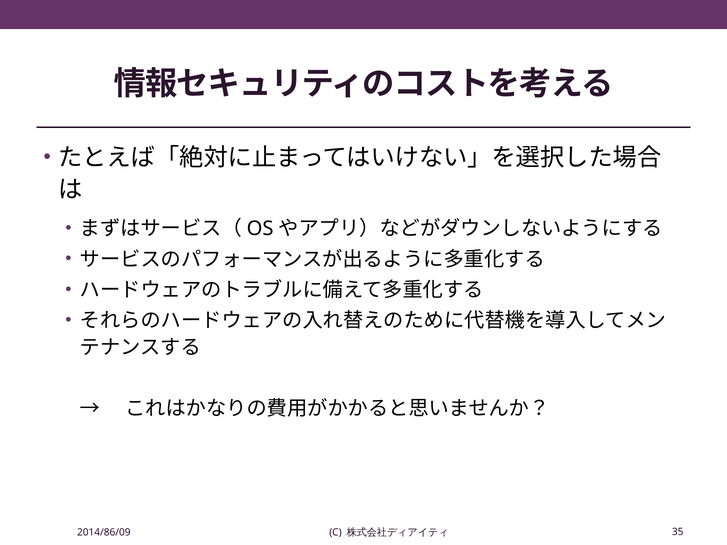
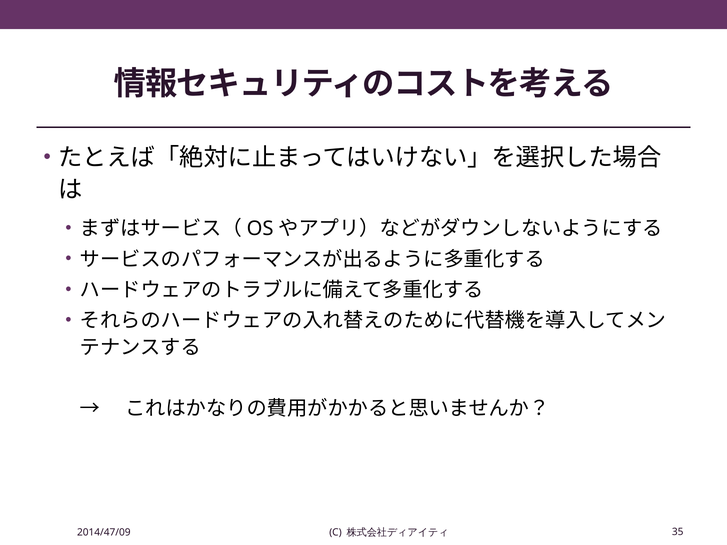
2014/86/09: 2014/86/09 -> 2014/47/09 (104, 533)
